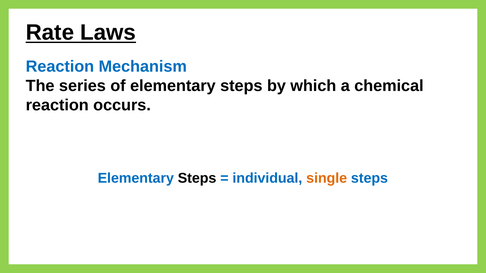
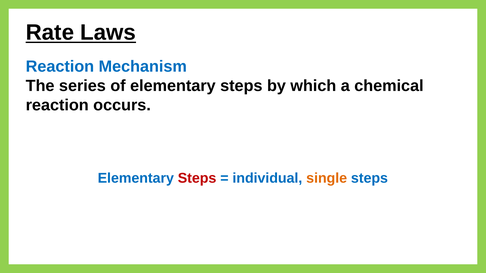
Steps colour: black -> red (197, 178)
